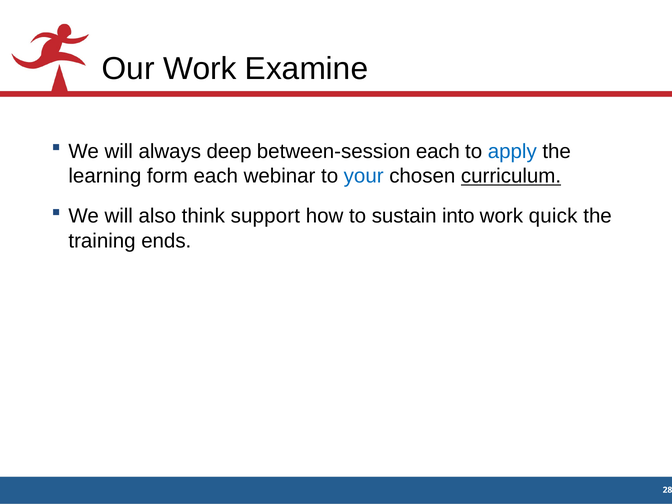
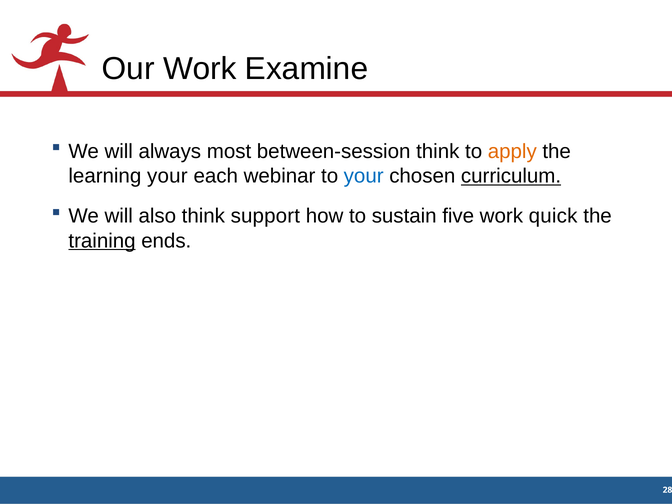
deep: deep -> most (229, 151)
between-session each: each -> think (438, 151)
apply colour: blue -> orange (512, 151)
learning form: form -> your (167, 176)
into: into -> five (458, 216)
training underline: none -> present (102, 241)
